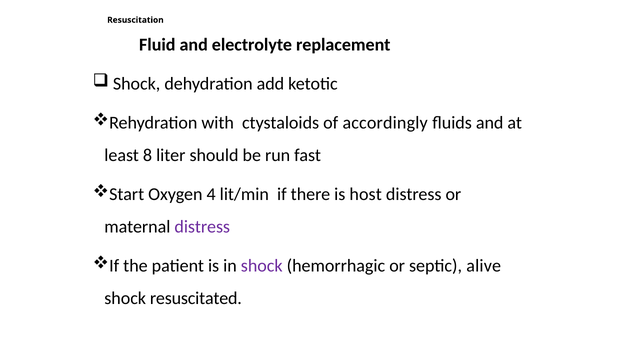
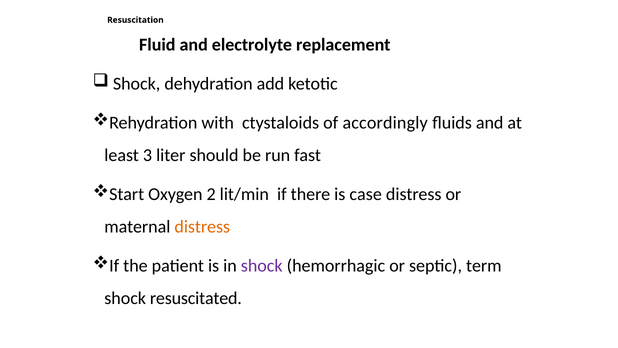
8: 8 -> 3 (148, 155)
4: 4 -> 2 (211, 194)
host: host -> case (366, 194)
distress colour: purple -> orange (202, 226)
alive: alive -> term (484, 265)
